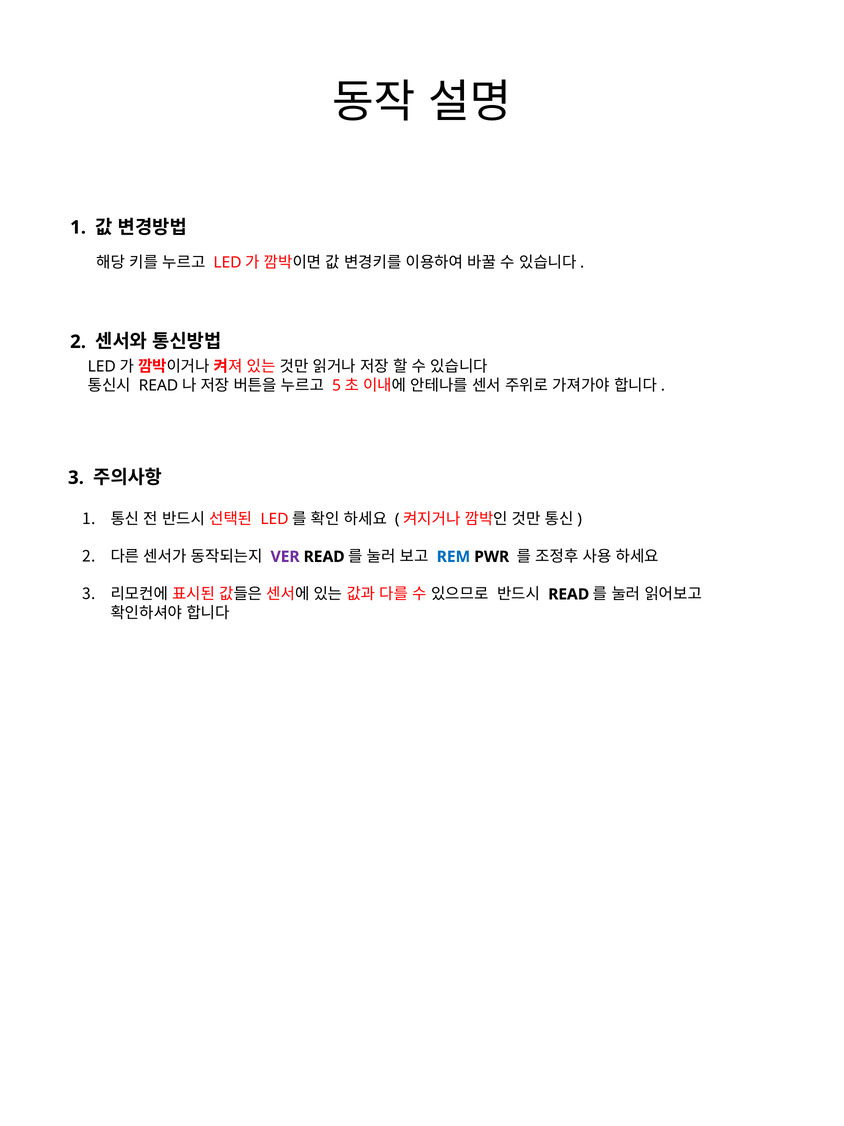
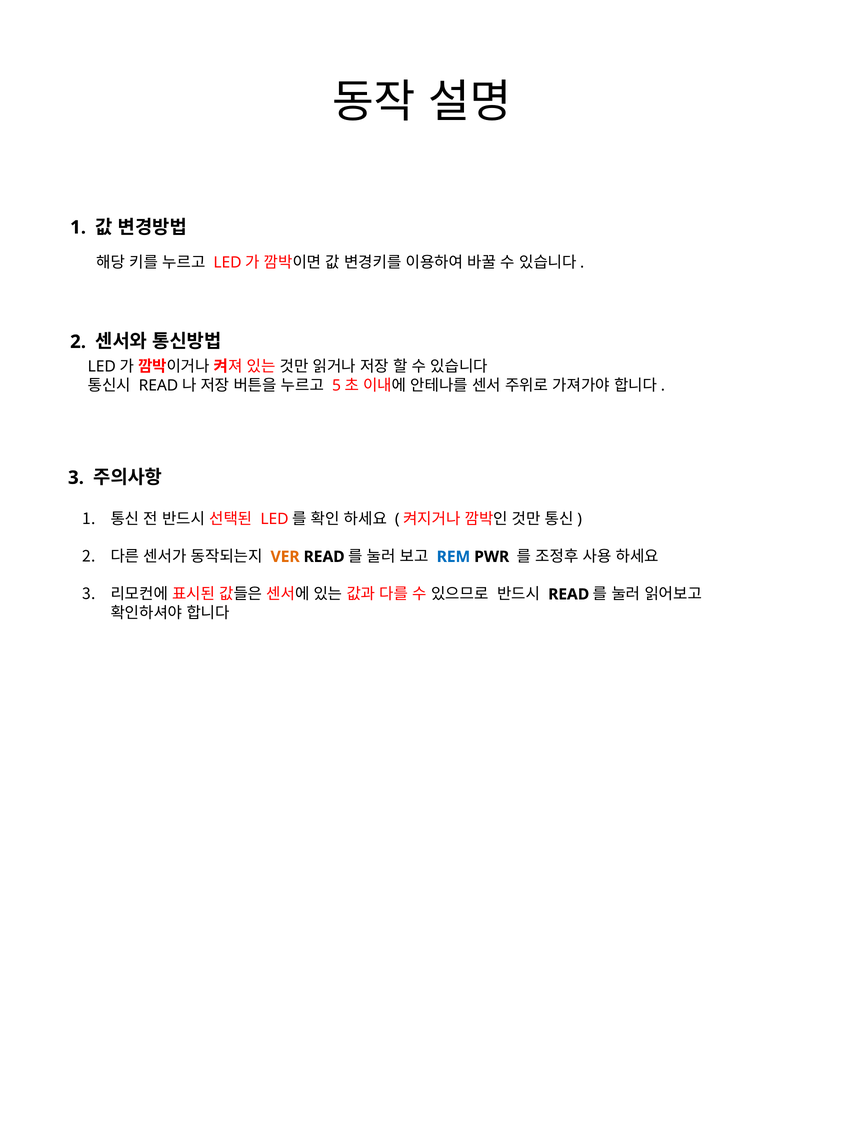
VER colour: purple -> orange (285, 556)
